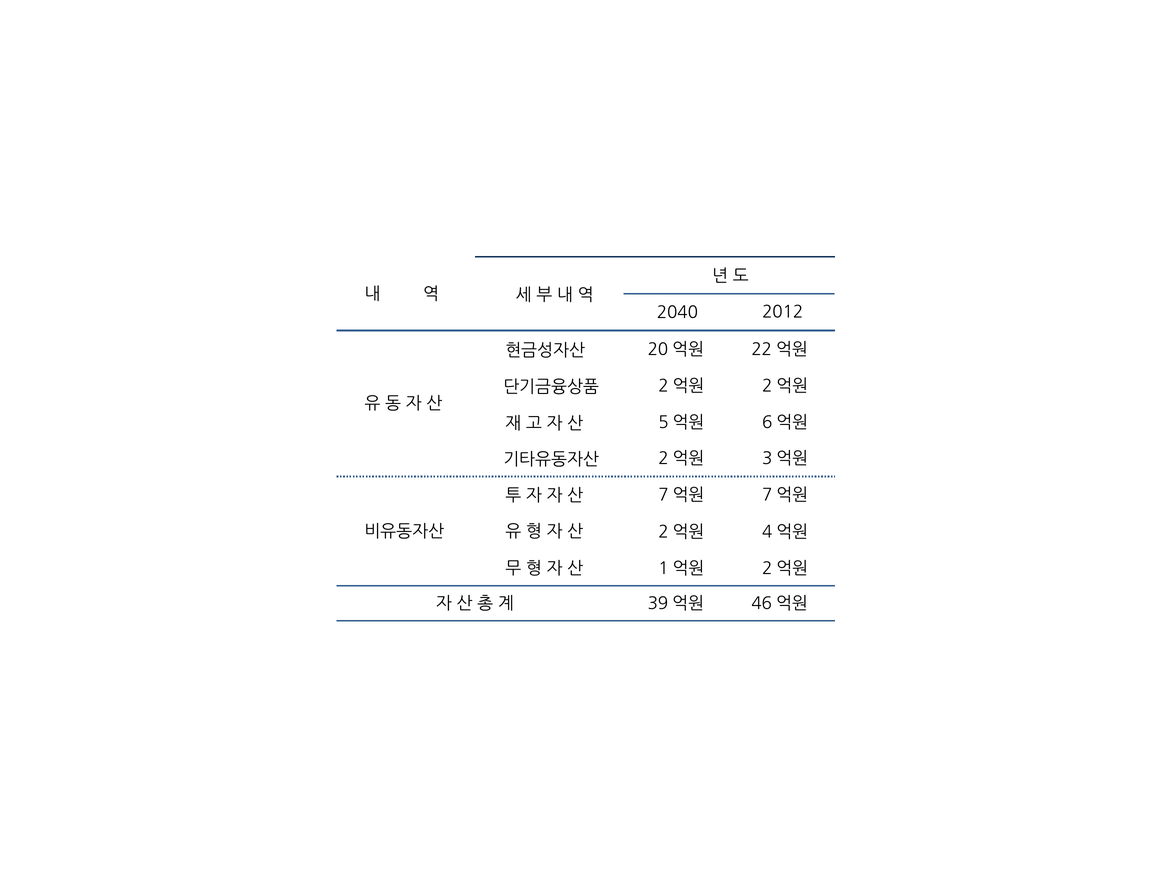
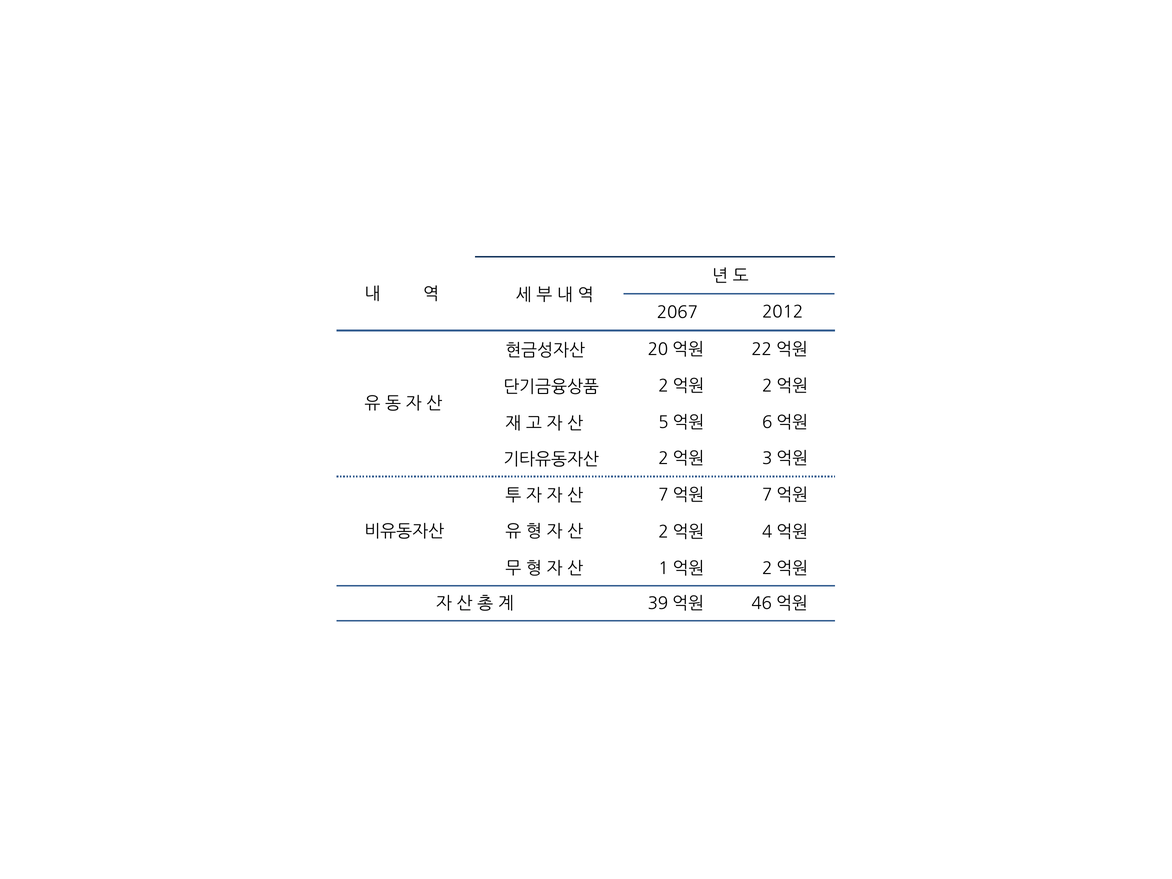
2040: 2040 -> 2067 (677, 313)
